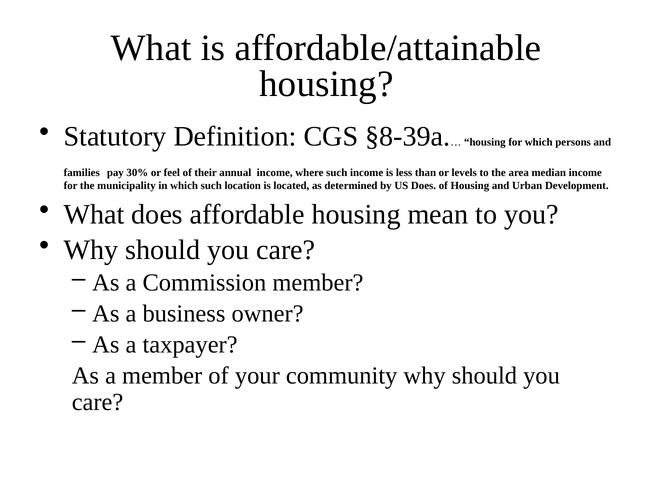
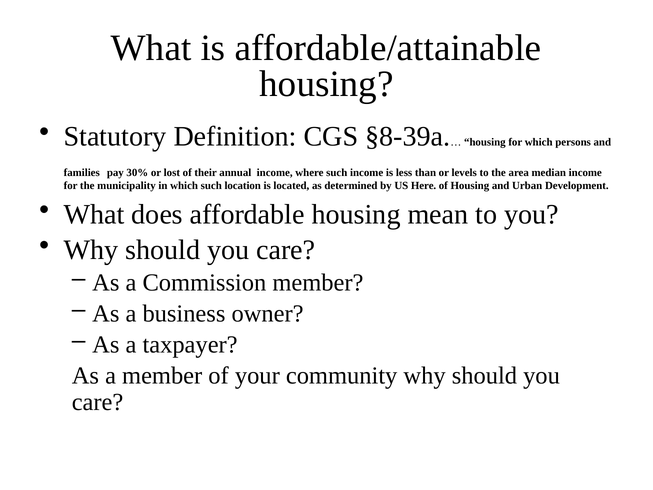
feel: feel -> lost (172, 172)
US Does: Does -> Here (424, 186)
